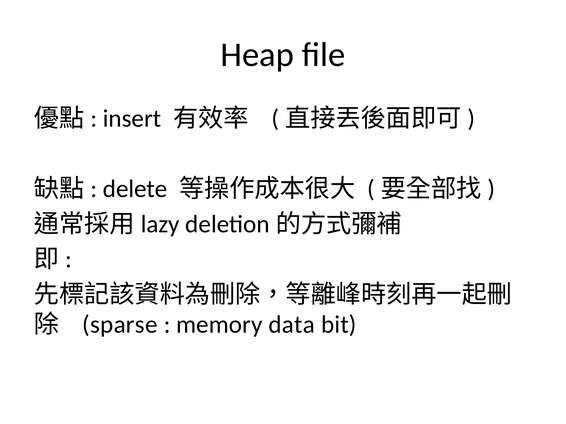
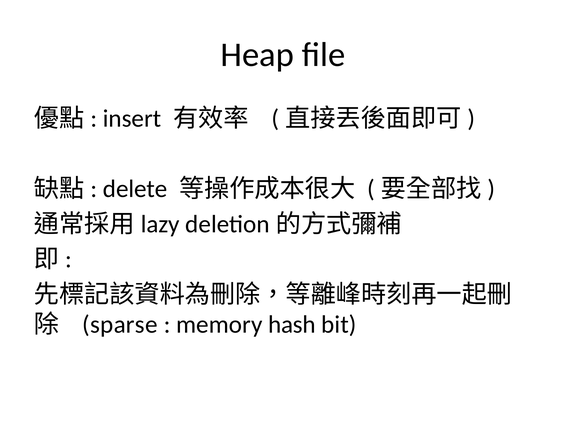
data: data -> hash (292, 325)
